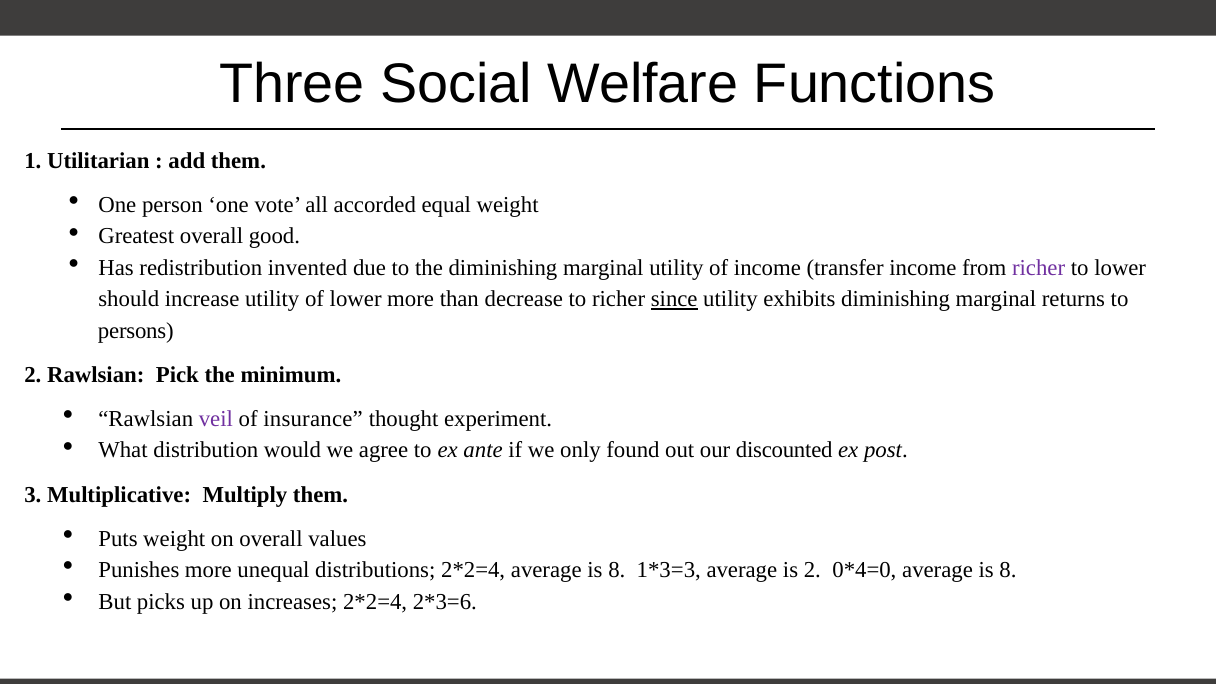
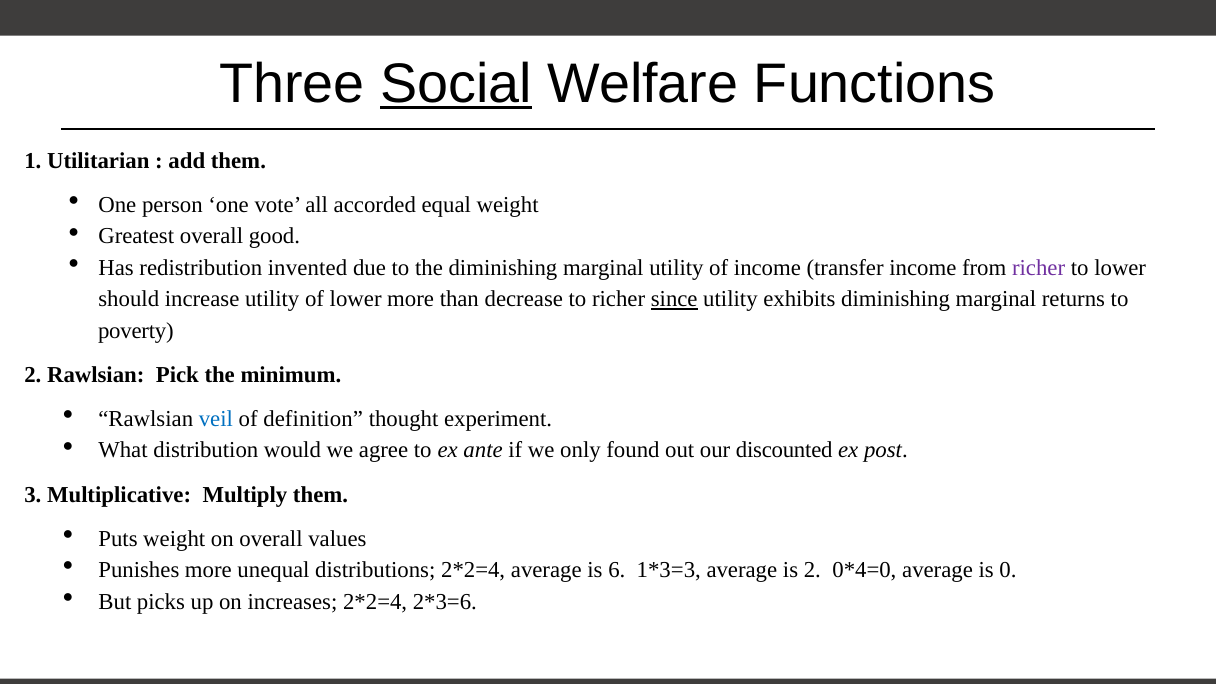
Social underline: none -> present (456, 84)
persons: persons -> poverty (136, 331)
veil colour: purple -> blue (216, 419)
insurance: insurance -> definition (313, 419)
8: 8 -> 6 (617, 570)
8: 8 -> 0 (1008, 570)
